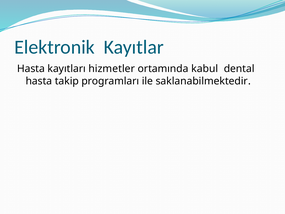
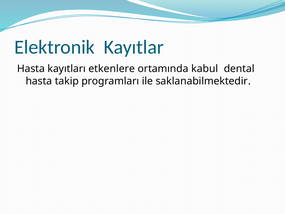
hizmetler: hizmetler -> etkenlere (112, 69)
